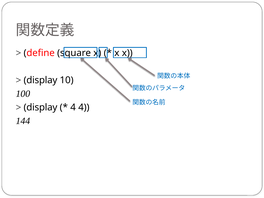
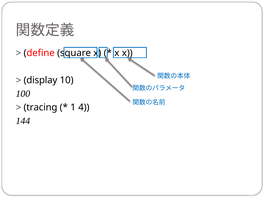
display: display -> tracing (40, 107)
4: 4 -> 1 (73, 107)
